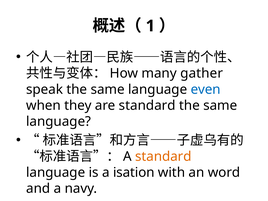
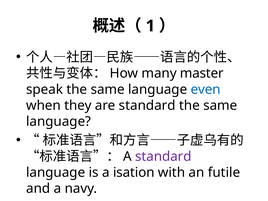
gather: gather -> master (202, 73)
standard colour: orange -> purple (163, 156)
word: word -> futile (224, 172)
